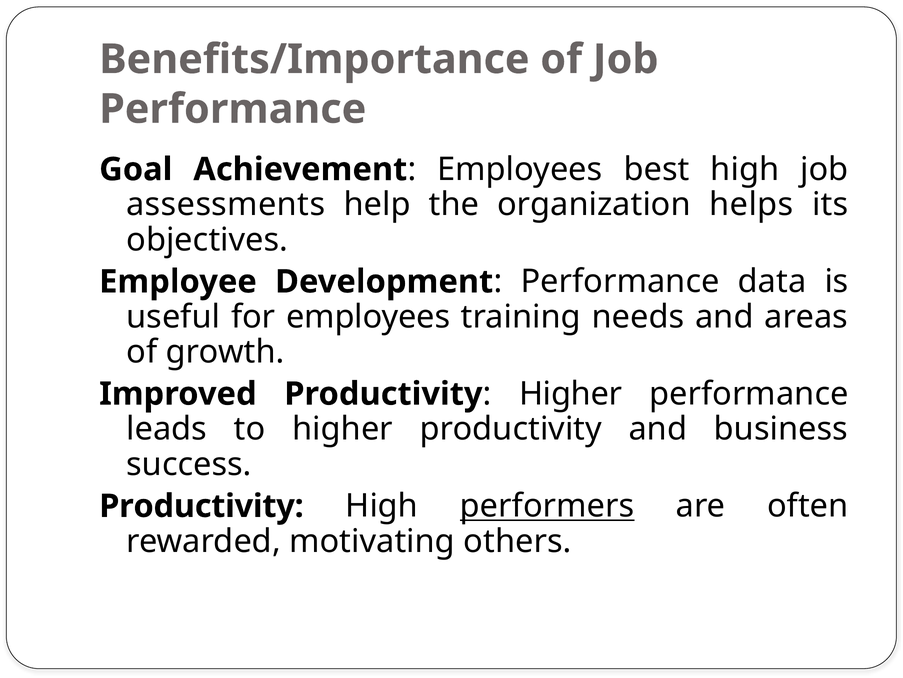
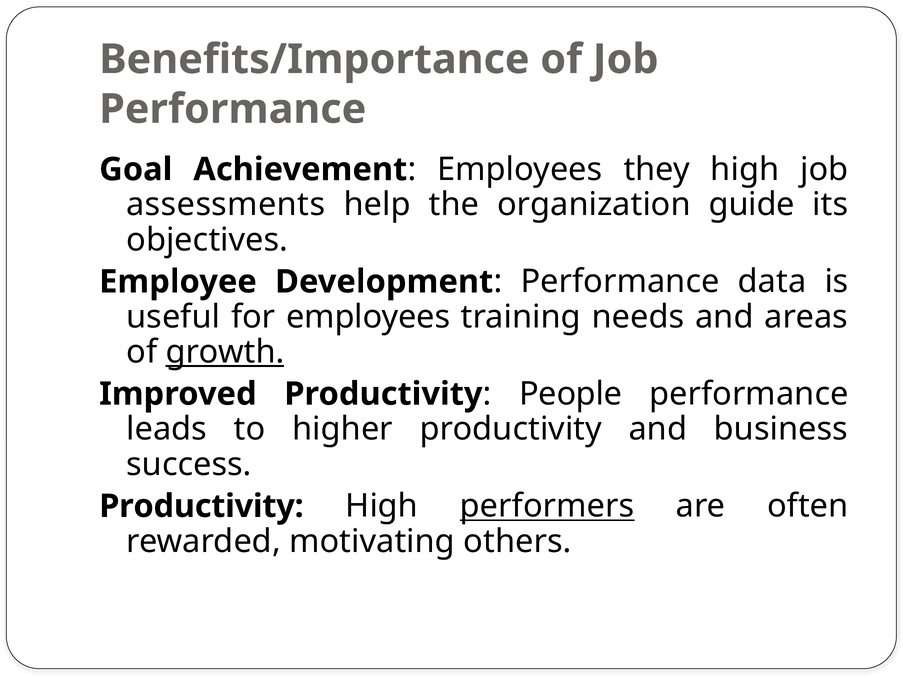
best: best -> they (657, 169)
helps: helps -> guide (752, 204)
growth underline: none -> present (225, 352)
Higher: Higher -> People (571, 394)
